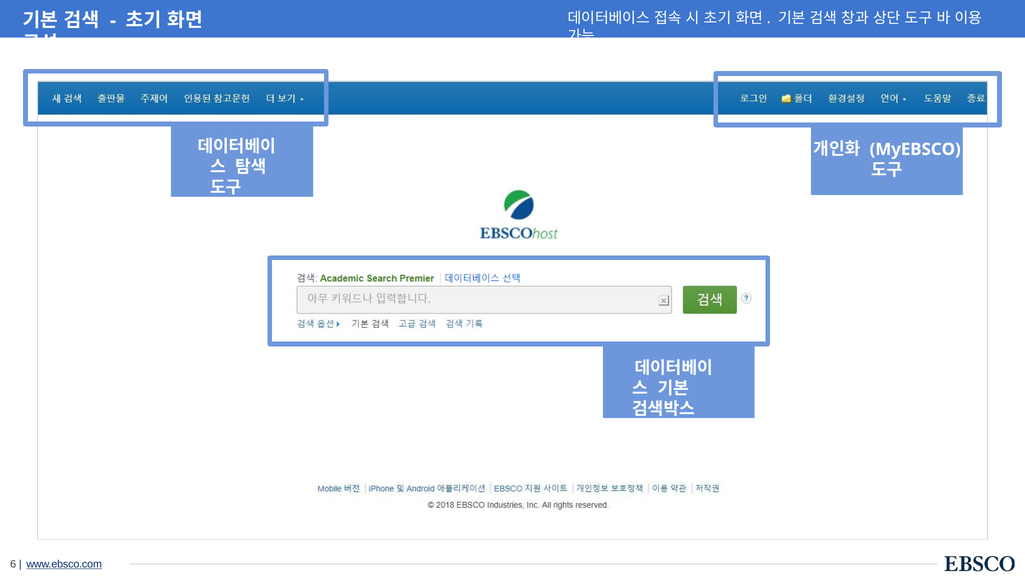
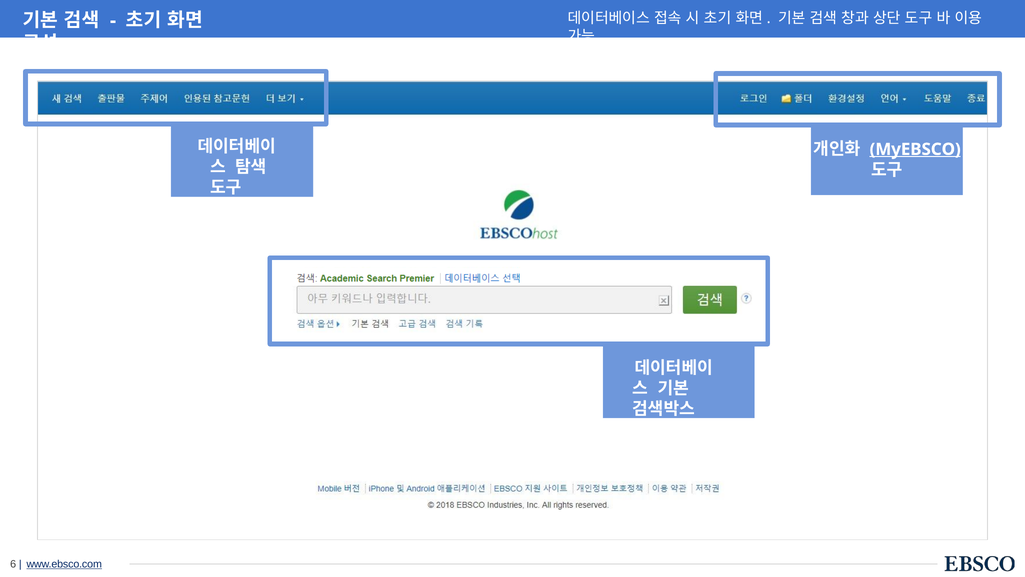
MyEBSCO underline: none -> present (915, 149)
